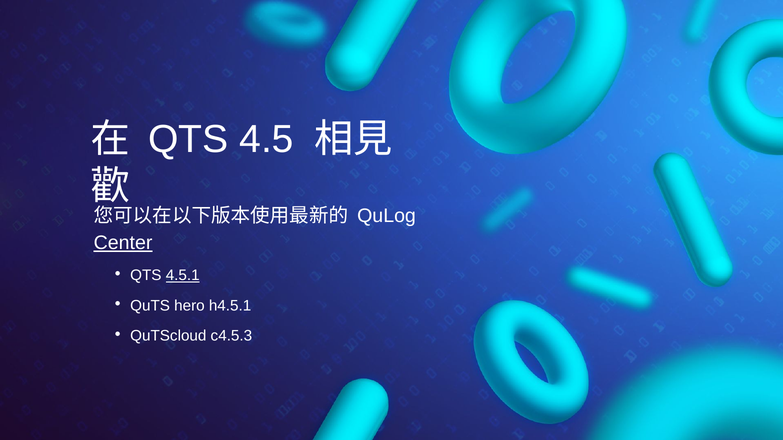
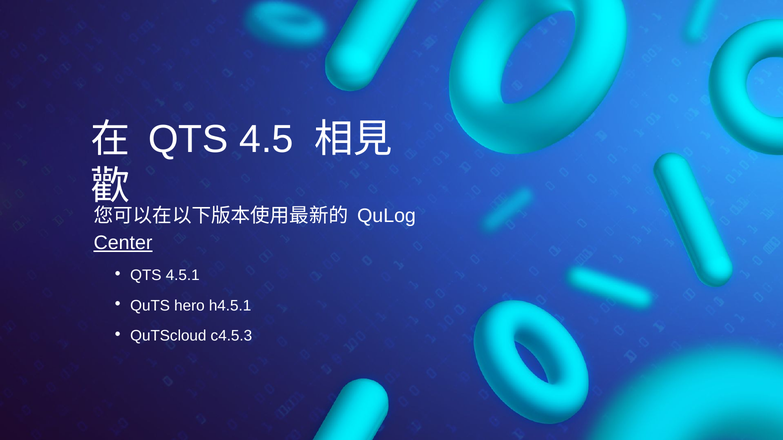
4.5.1 underline: present -> none (183, 276)
